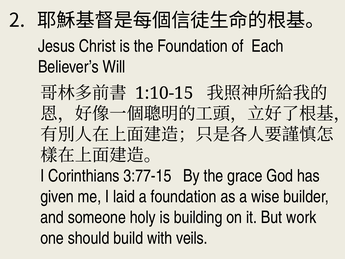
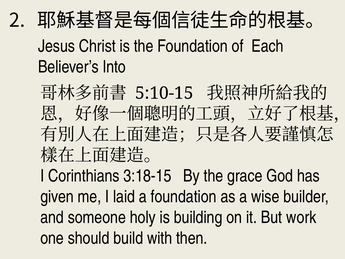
Will: Will -> Into (114, 67)
1:10-15: 1:10-15 -> 5:10-15 (164, 93)
3:77-15: 3:77-15 -> 3:18-15 (147, 176)
veils: veils -> then (192, 238)
